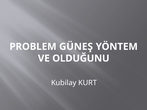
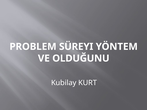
GÜNEŞ: GÜNEŞ -> SÜREYI (76, 47)
